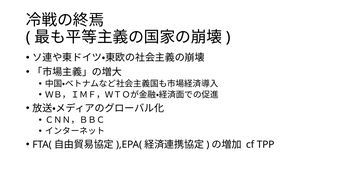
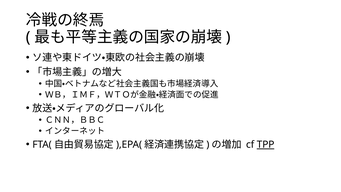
TPP underline: none -> present (266, 144)
